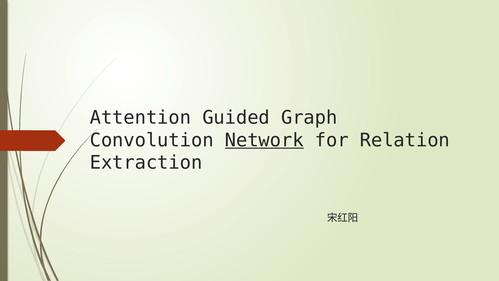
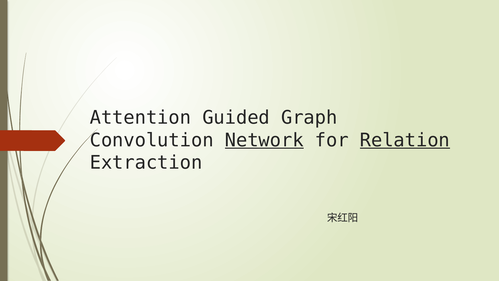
Relation underline: none -> present (405, 140)
